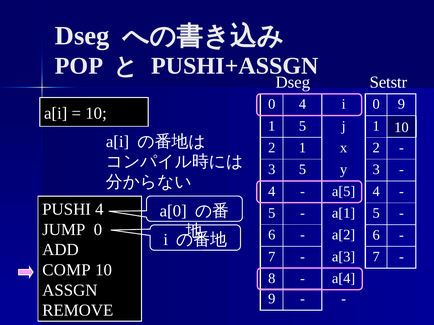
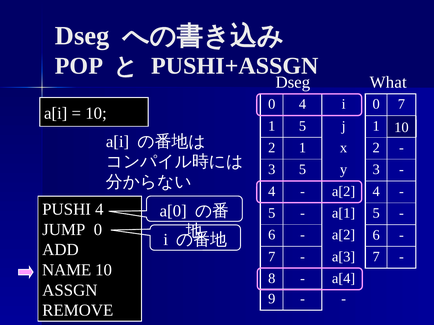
Setstr: Setstr -> What (388, 82)
0 9: 9 -> 7 (401, 104)
a[5: a[5 -> a[2 (344, 192)
COMP: COMP -> NAME (67, 270)
